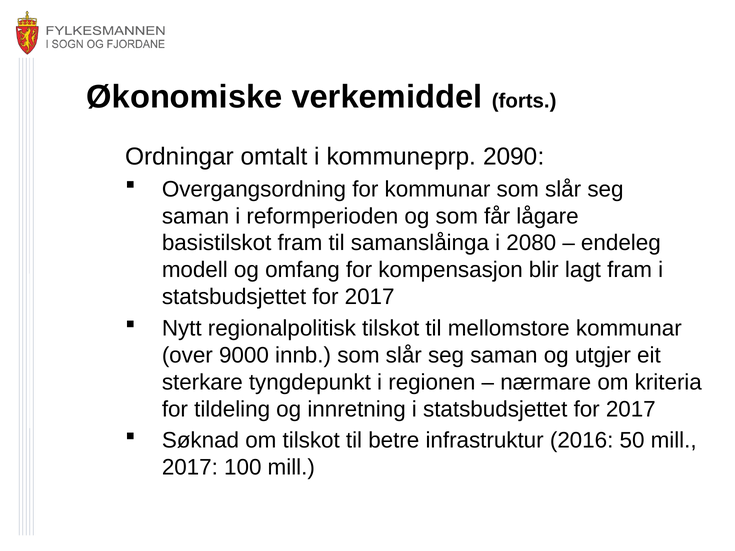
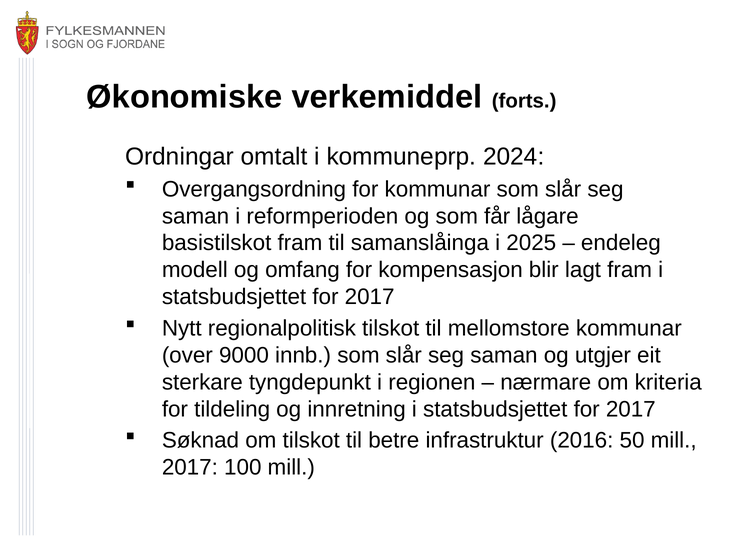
2090: 2090 -> 2024 (514, 157)
2080: 2080 -> 2025 (531, 243)
